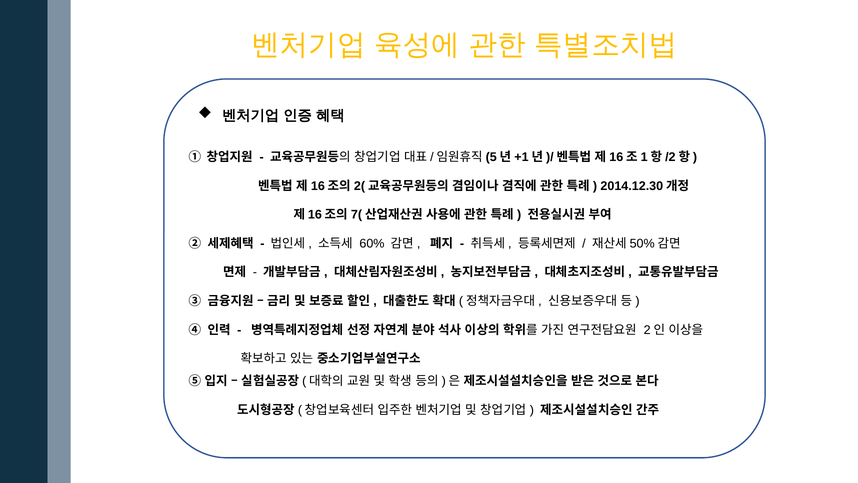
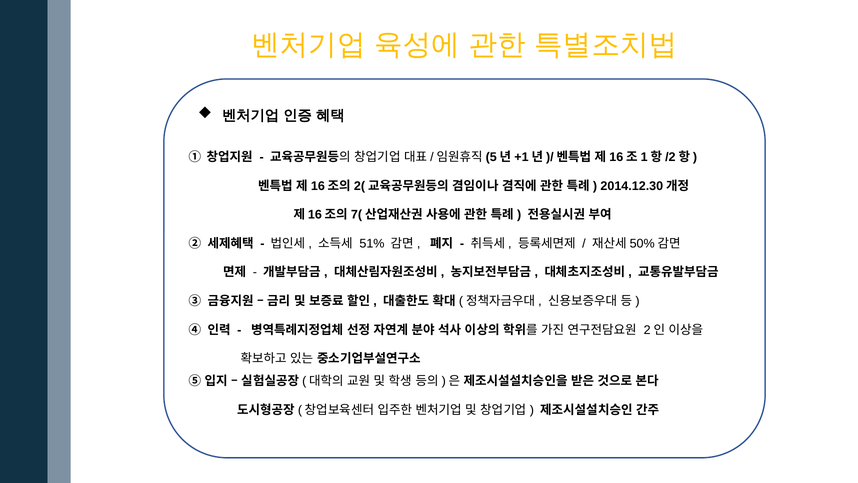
60%: 60% -> 51% (372, 243)
